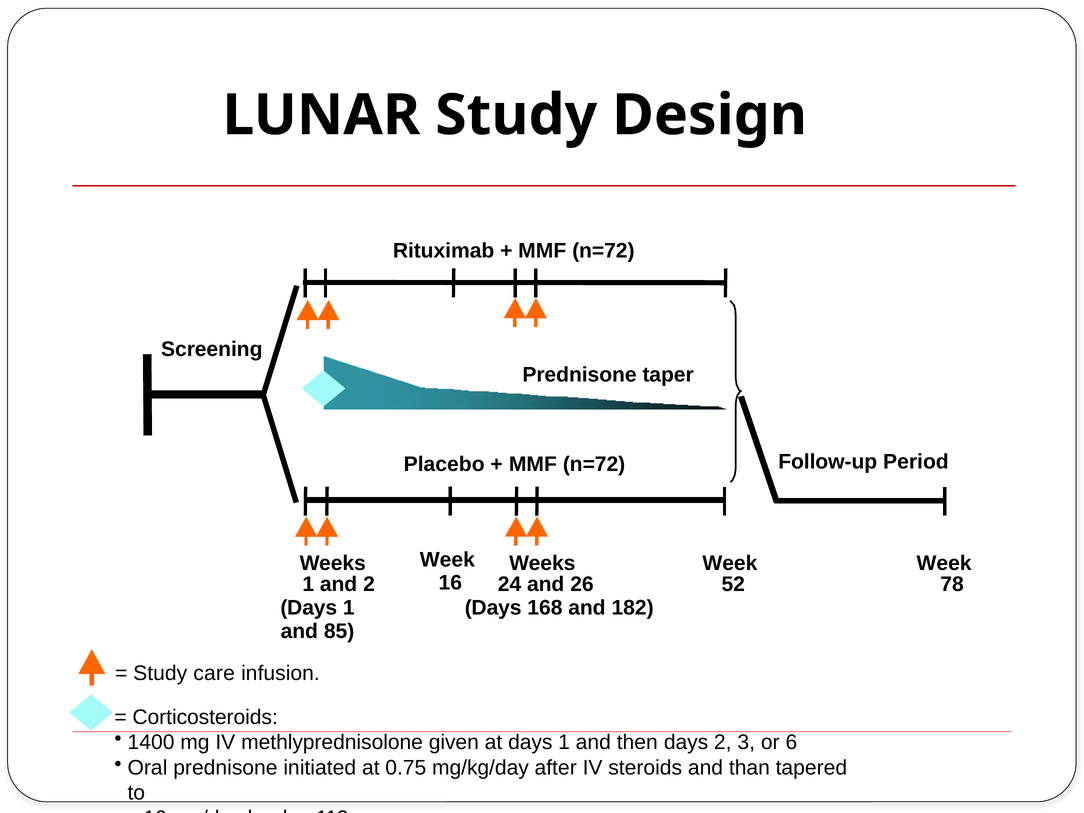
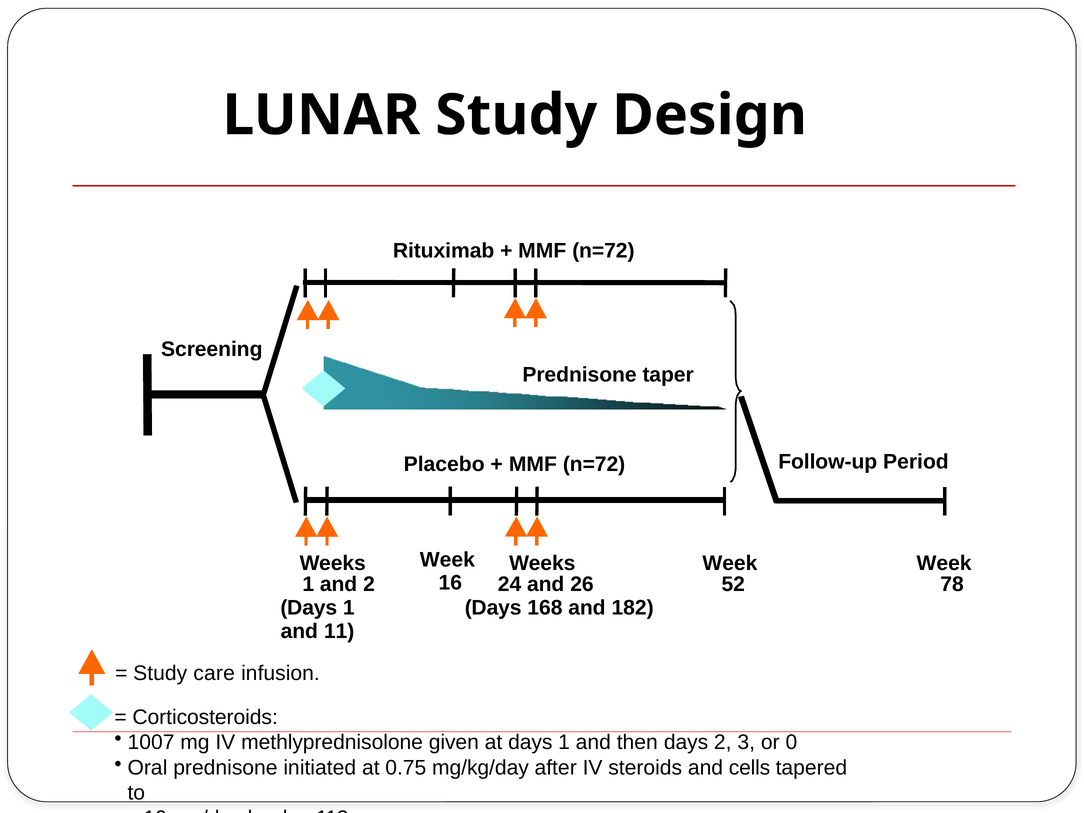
85: 85 -> 11 (339, 631)
1400: 1400 -> 1007 (151, 742)
6: 6 -> 0 (791, 742)
than: than -> cells (750, 768)
